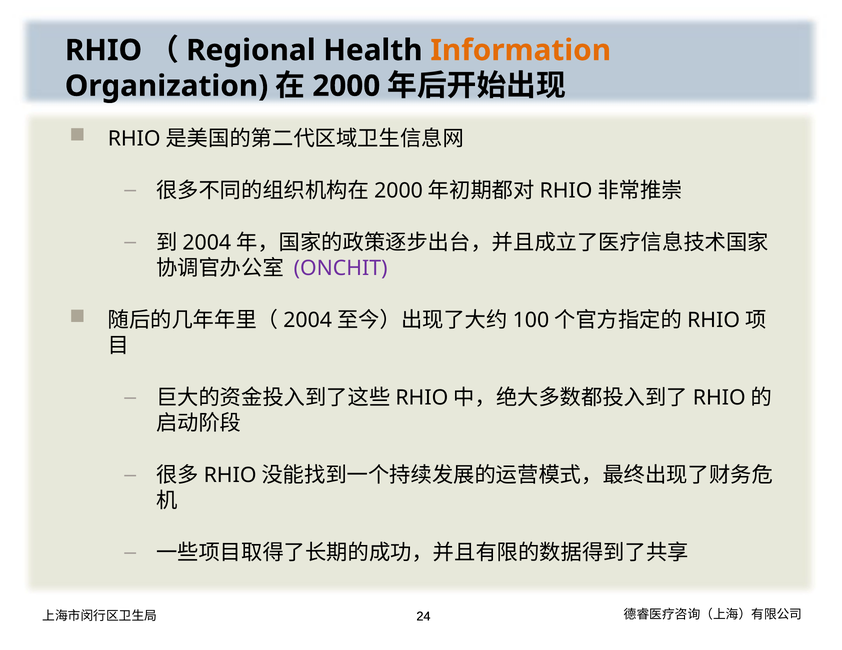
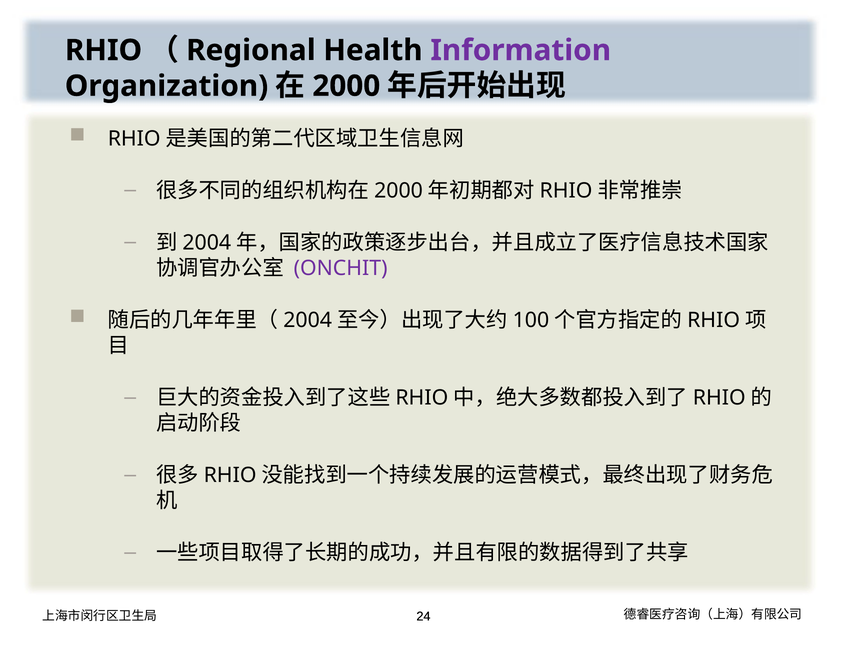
Information colour: orange -> purple (521, 50)
